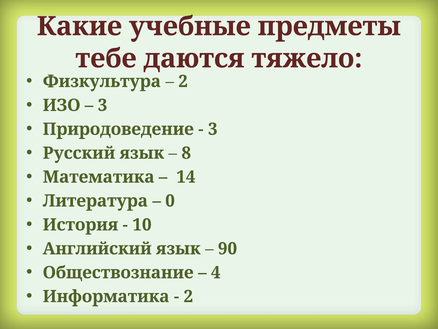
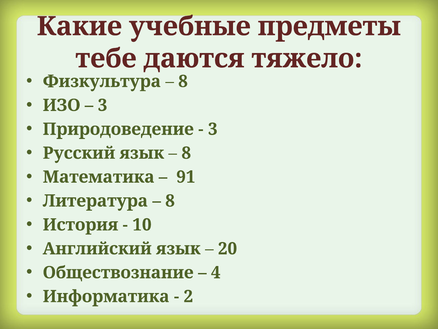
2: 2 -> 8 (183, 81)
14: 14 -> 91 (186, 177)
0: 0 -> 8 (170, 201)
90: 90 -> 20 (227, 248)
